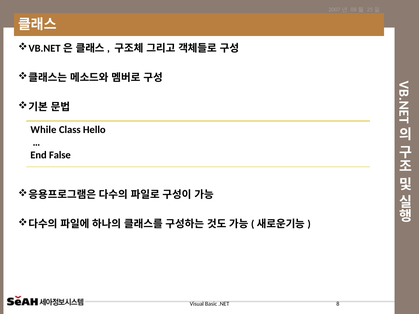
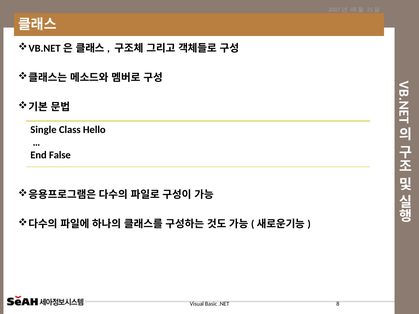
While: While -> Single (43, 130)
